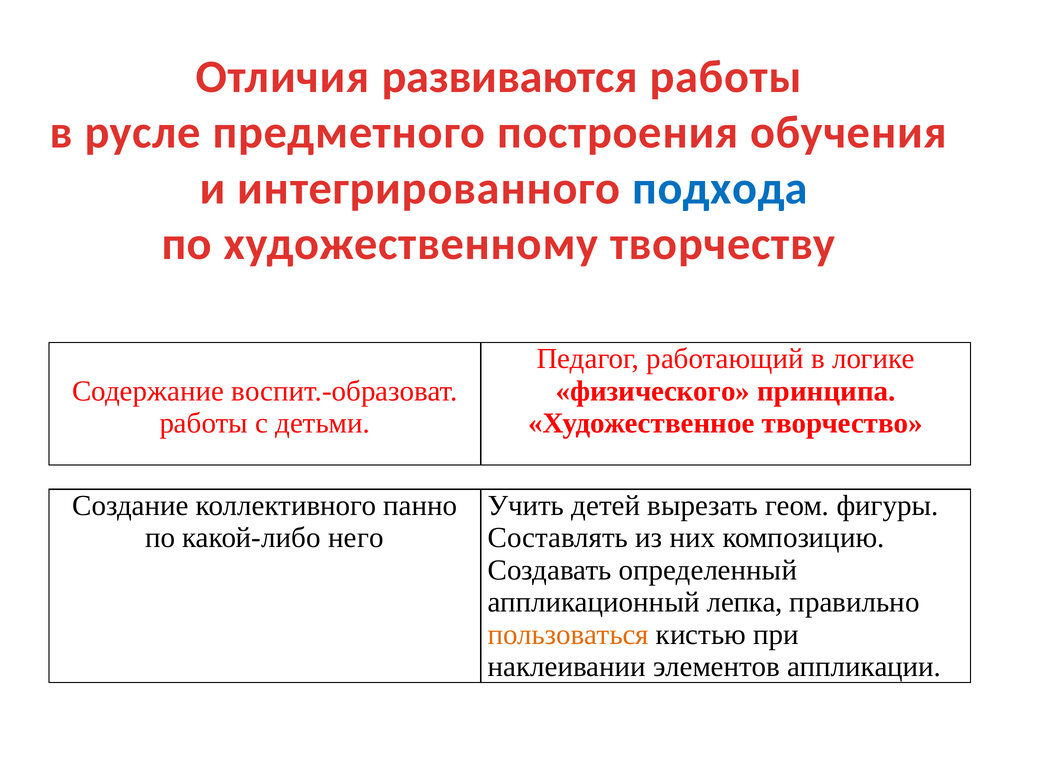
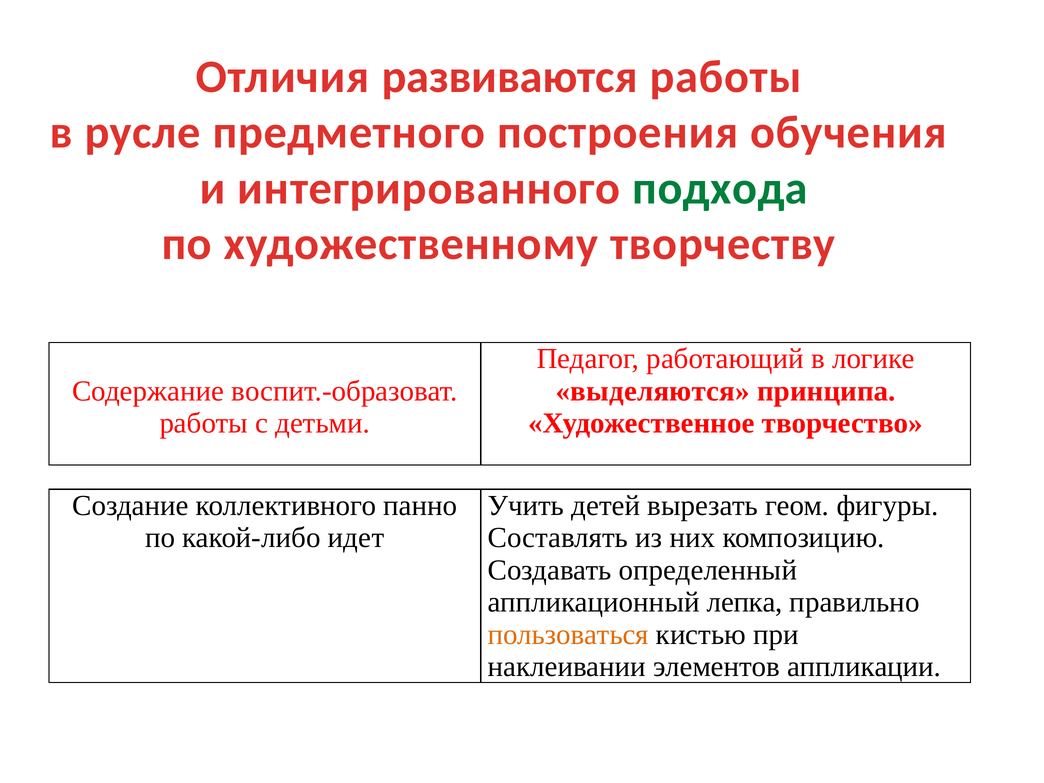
подхода colour: blue -> green (720, 188)
физического: физического -> выделяются (653, 391)
него: него -> идет (356, 538)
